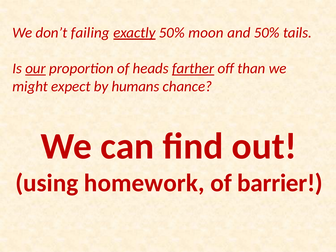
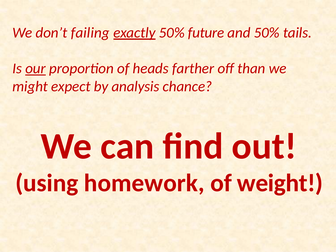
moon: moon -> future (206, 33)
farther underline: present -> none (193, 69)
humans: humans -> analysis (135, 86)
barrier: barrier -> weight (280, 183)
